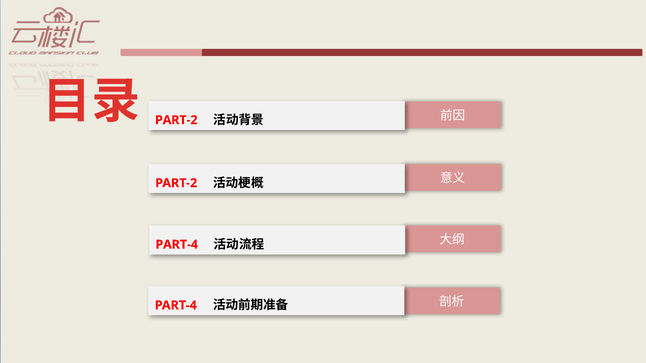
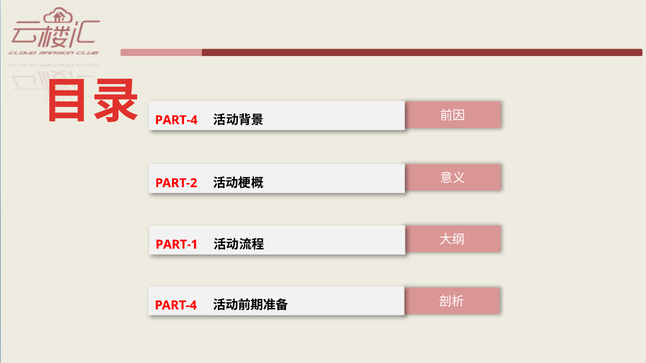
PART-2: PART-2 -> PART-4 (176, 120)
PART-4: PART-4 -> PART-1 (177, 245)
